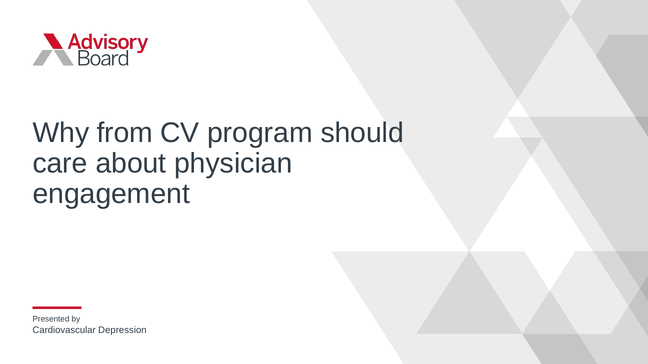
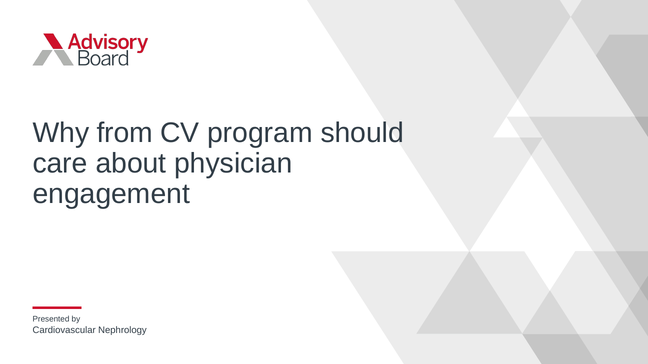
Depression: Depression -> Nephrology (122, 331)
